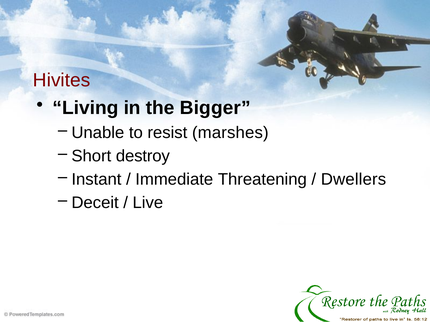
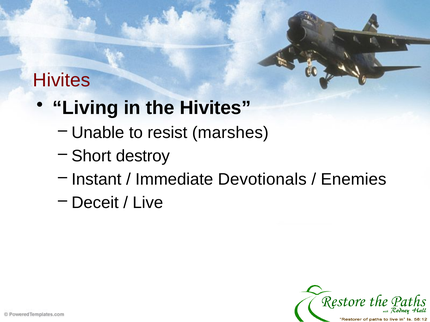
the Bigger: Bigger -> Hivites (215, 108)
Threatening: Threatening -> Devotionals (262, 180)
Dwellers: Dwellers -> Enemies (354, 180)
